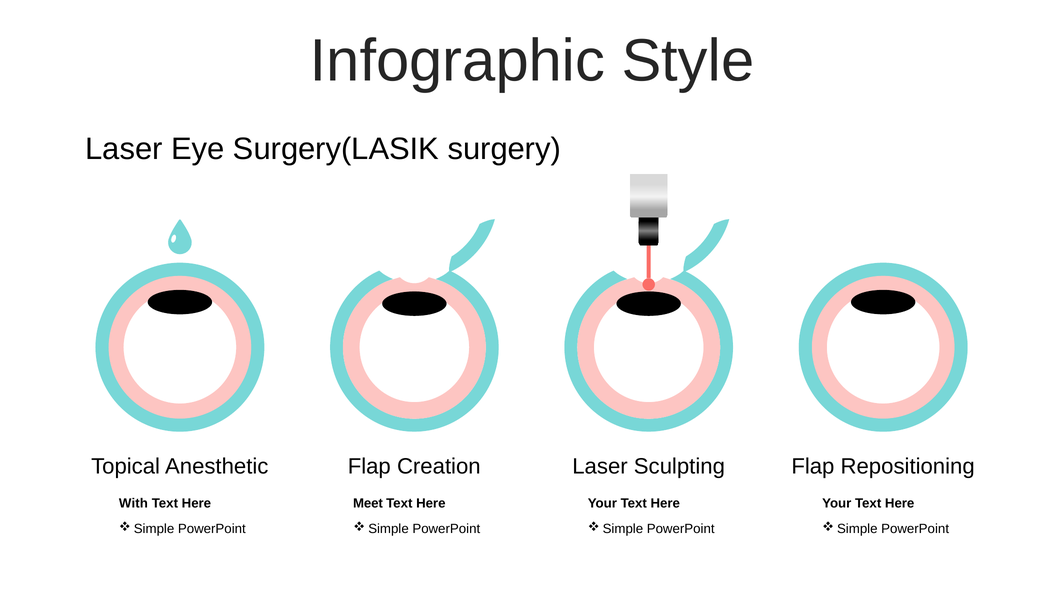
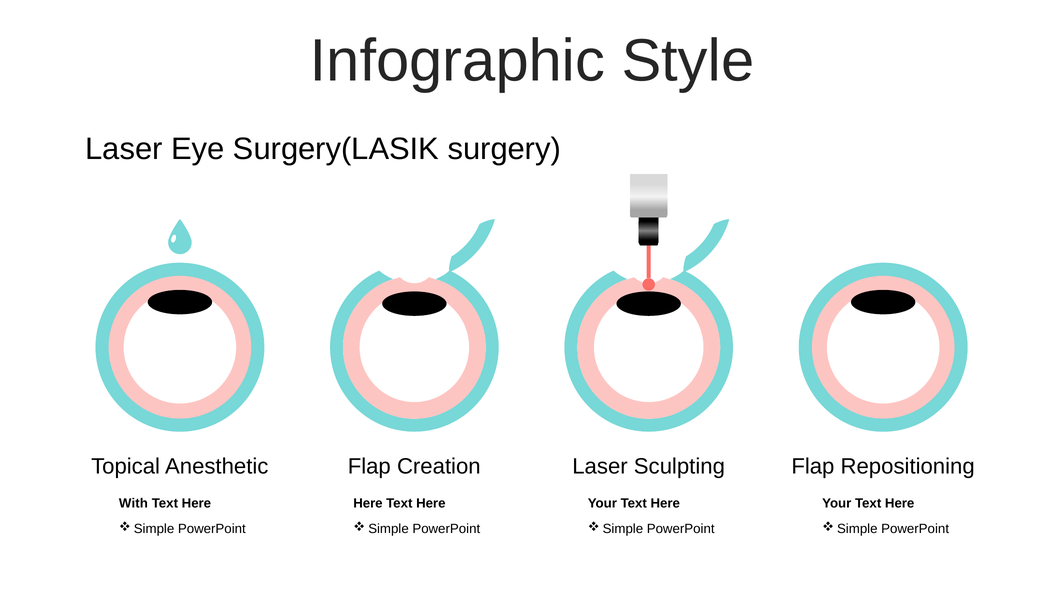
Meet: Meet -> Here (368, 503)
